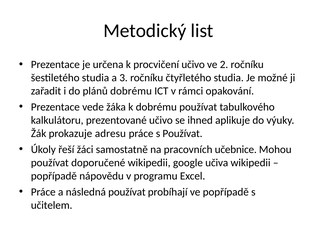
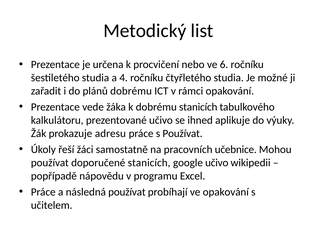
procvičení učivo: učivo -> nebo (193, 64)
2: 2 -> 6 (224, 64)
3: 3 -> 4 (124, 78)
dobrému používat: používat -> stanicích (198, 107)
doporučené wikipedii: wikipedii -> stanicích (149, 163)
google učiva: učiva -> učivo (217, 163)
ve popřípadě: popřípadě -> opakování (226, 192)
